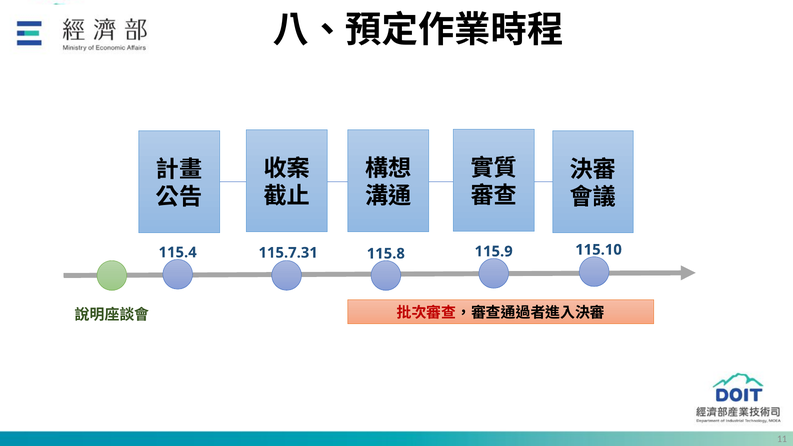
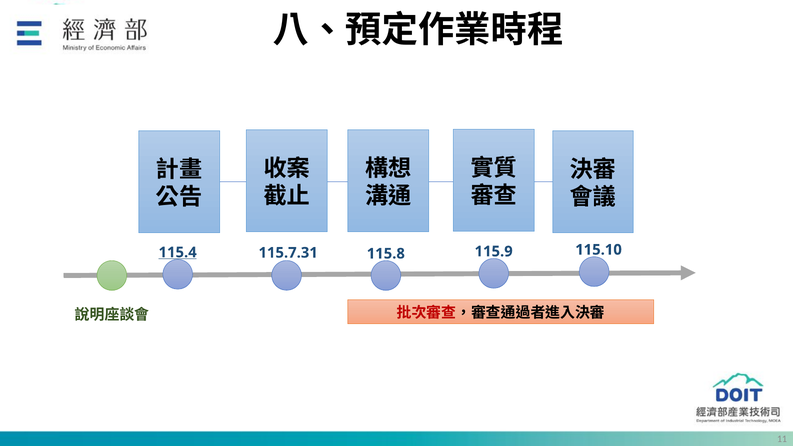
115.4 underline: none -> present (178, 252)
